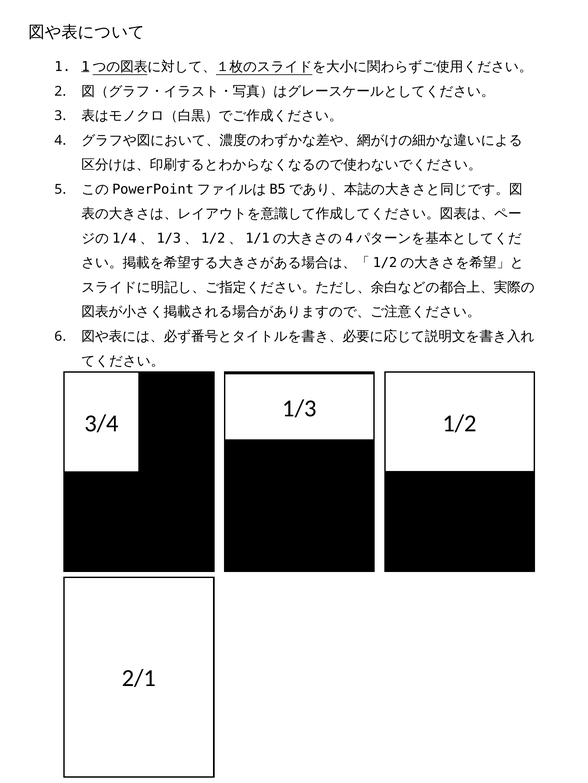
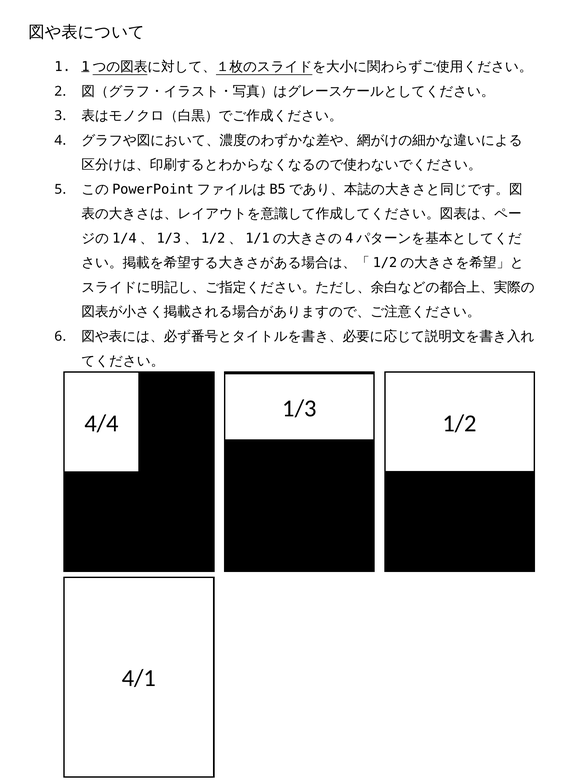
3/4: 3/4 -> 4/4 (102, 424)
2/1: 2/1 -> 4/1 (139, 679)
